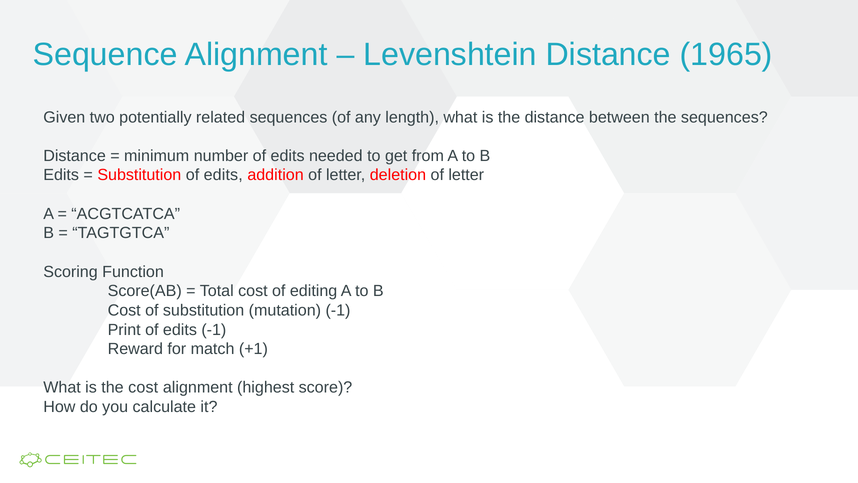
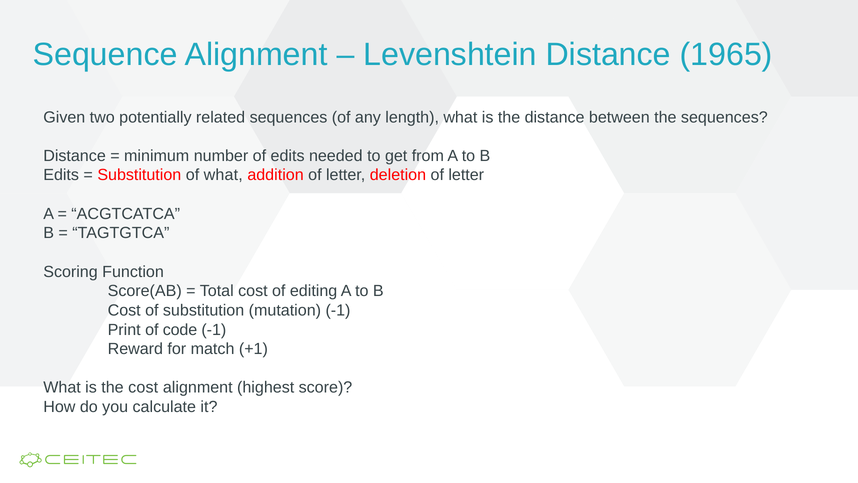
Substitution of edits: edits -> what (223, 175)
edits: edits -> code (180, 329)
